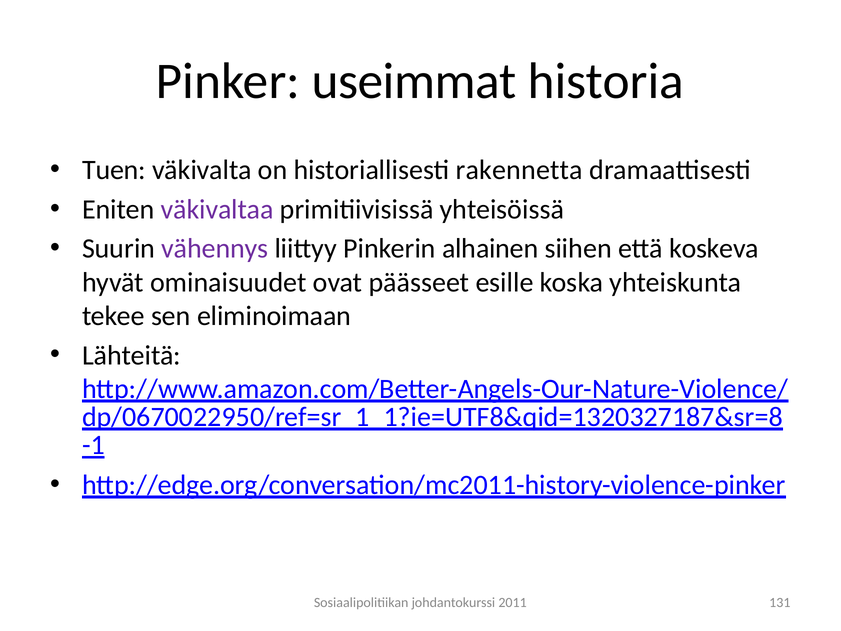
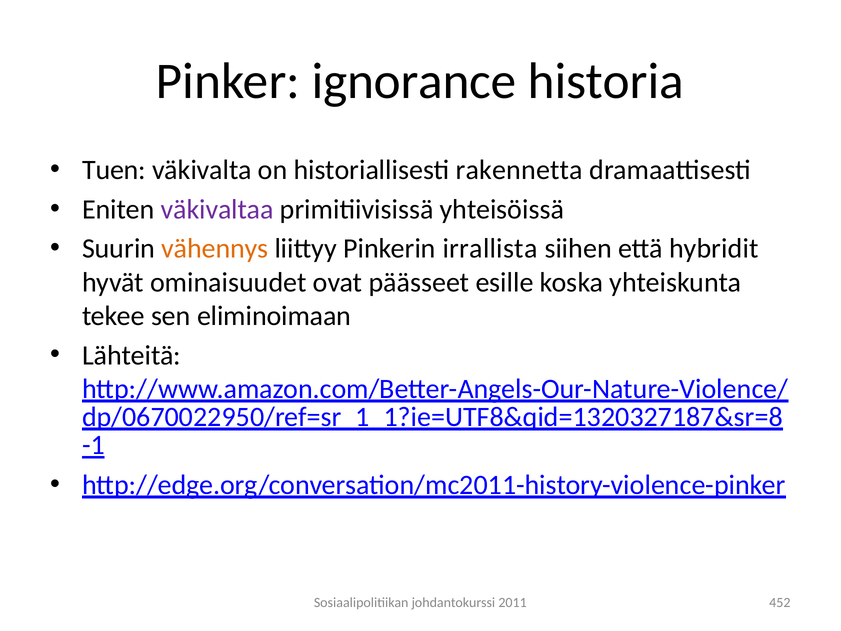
useimmat: useimmat -> ignorance (414, 81)
vähennys colour: purple -> orange (215, 249)
alhainen: alhainen -> irrallista (490, 249)
koskeva: koskeva -> hybridit (714, 249)
131: 131 -> 452 (780, 602)
